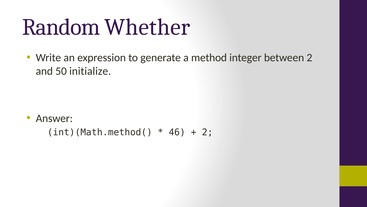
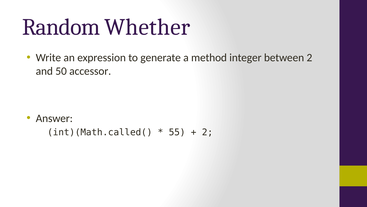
initialize: initialize -> accessor (90, 71)
int)(Math.method(: int)(Math.method( -> int)(Math.called( (100, 132)
46: 46 -> 55 (177, 132)
